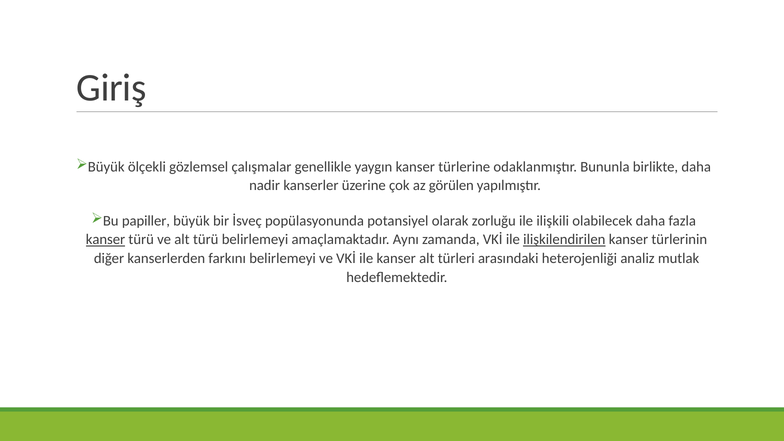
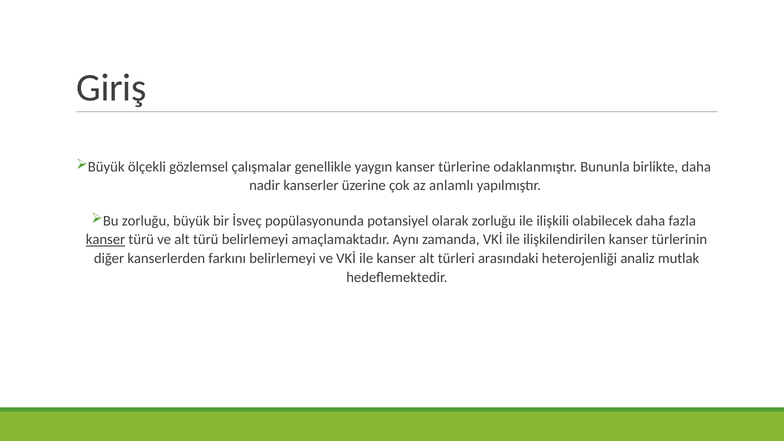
görülen: görülen -> anlamlı (451, 186)
Bu papiller: papiller -> zorluğu (146, 221)
ilişkilendirilen underline: present -> none (564, 240)
